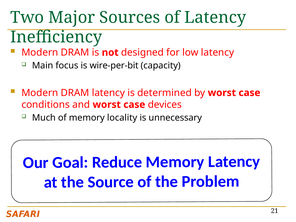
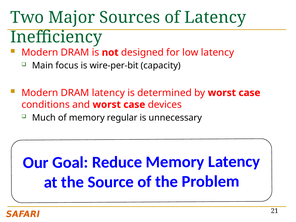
locality: locality -> regular (122, 118)
